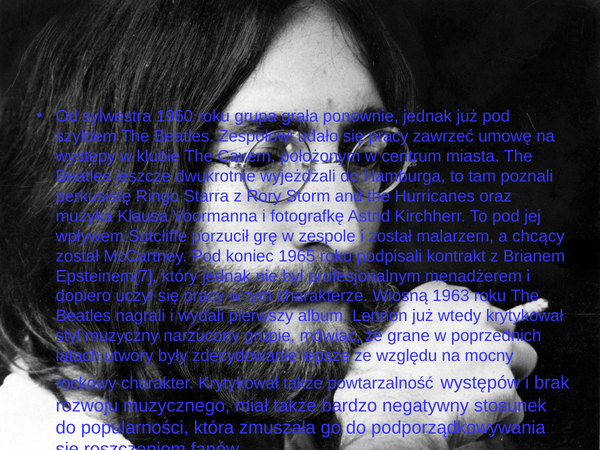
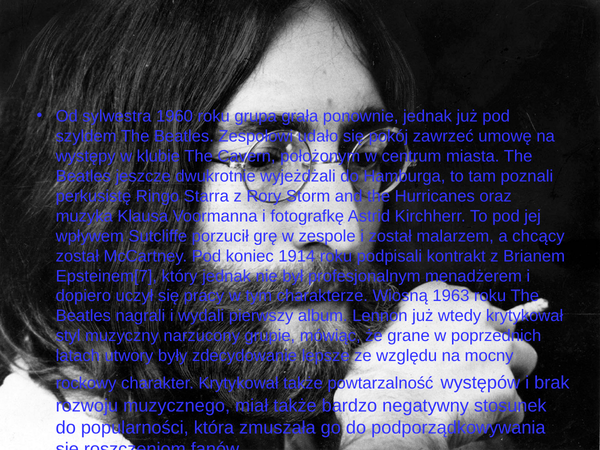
udało się pracy: pracy -> pokój (388, 136)
1965: 1965 -> 1914 (297, 256)
